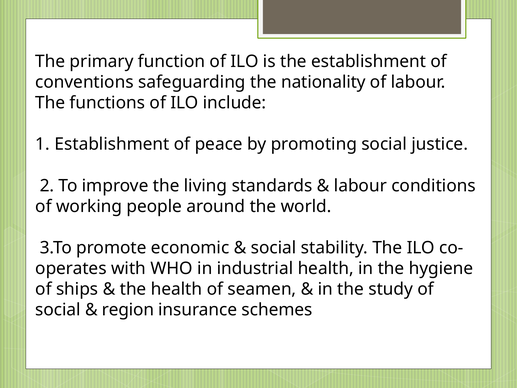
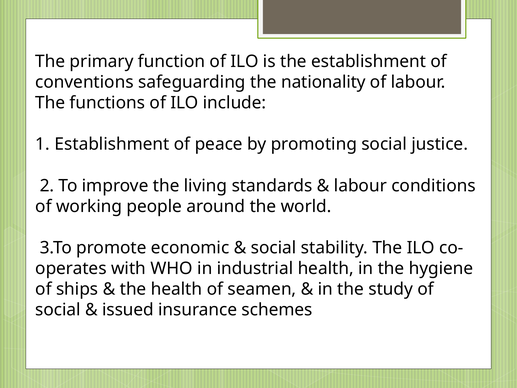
region: region -> issued (128, 310)
